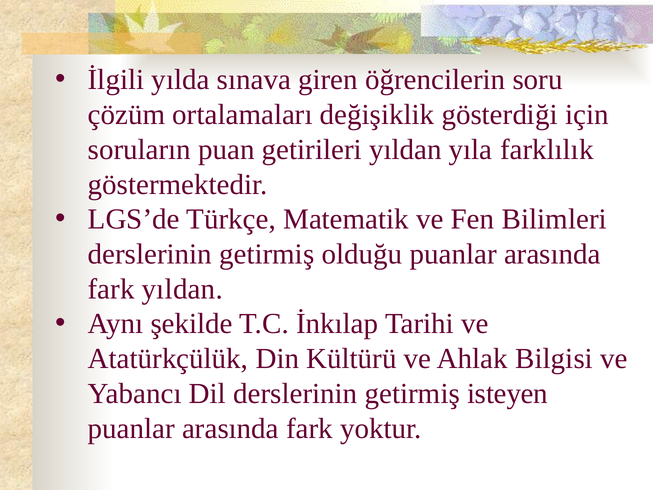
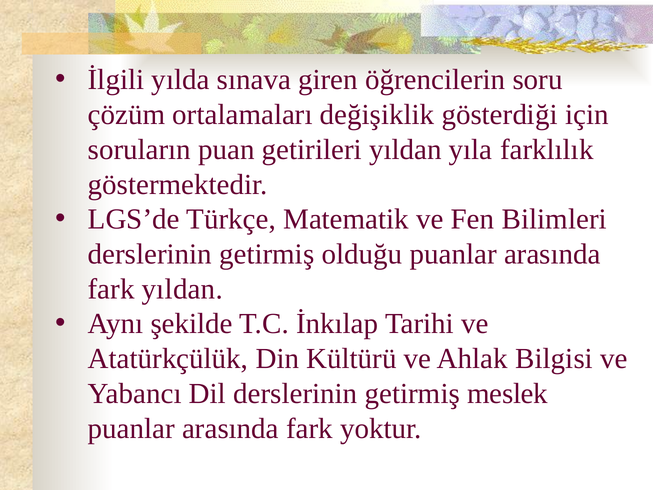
isteyen: isteyen -> meslek (508, 393)
